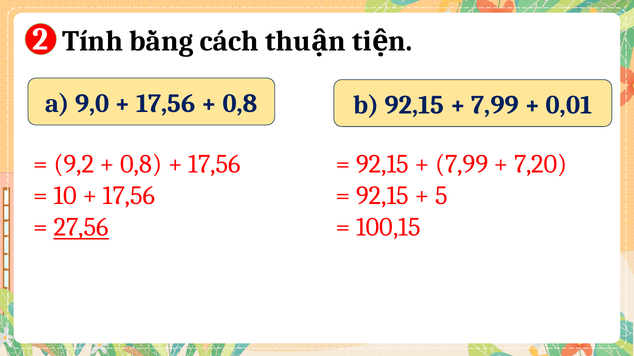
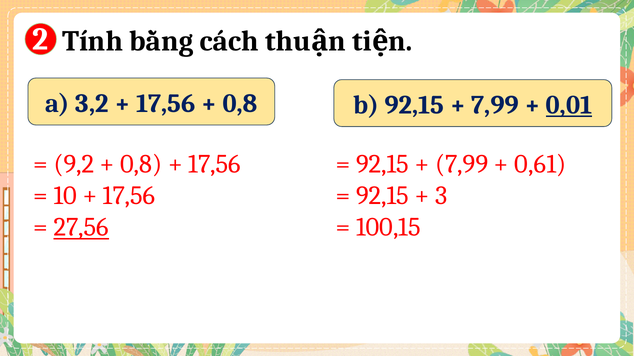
9,0: 9,0 -> 3,2 (92, 104)
0,01 underline: none -> present (569, 105)
7,20: 7,20 -> 0,61 (540, 164)
5: 5 -> 3 (441, 196)
